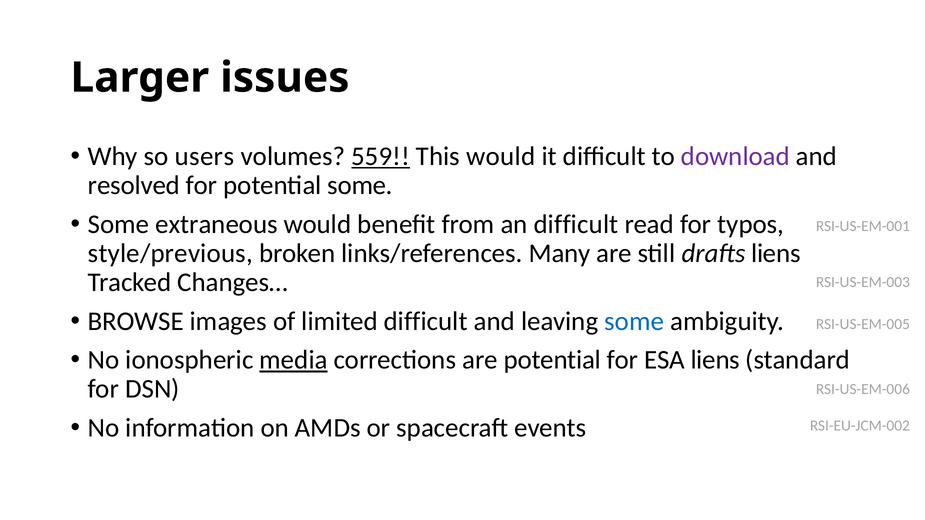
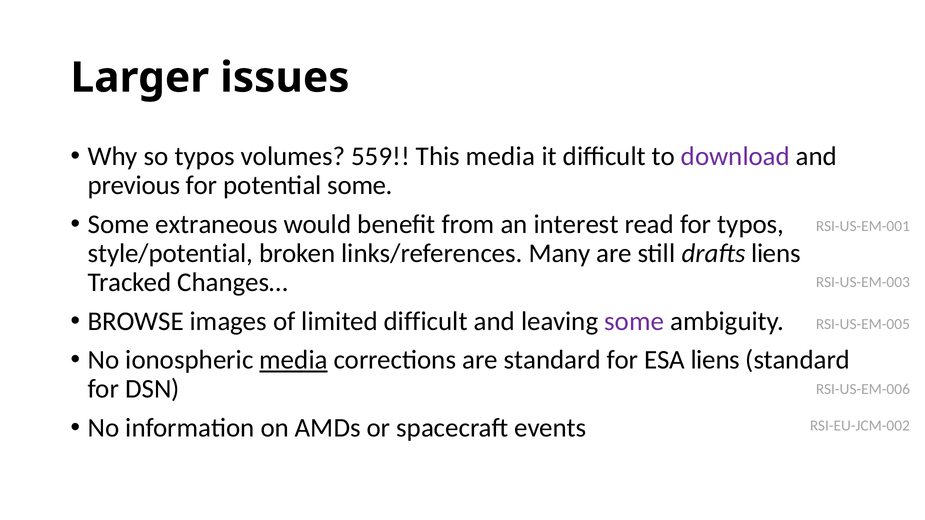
so users: users -> typos (205, 156)
559 underline: present -> none (381, 156)
This would: would -> media (501, 156)
resolved: resolved -> previous (134, 186)
an difficult: difficult -> interest (576, 224)
style/previous: style/previous -> style/potential (171, 253)
some colour: blue -> purple (634, 321)
are potential: potential -> standard (552, 360)
